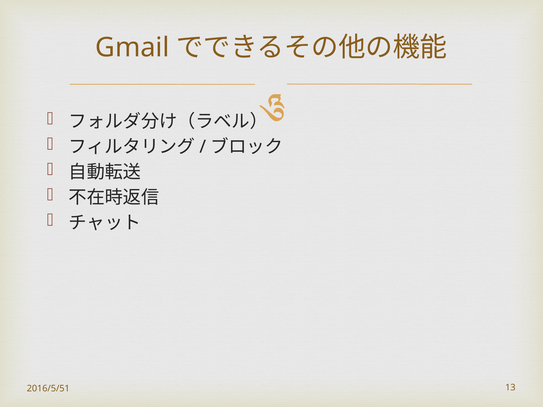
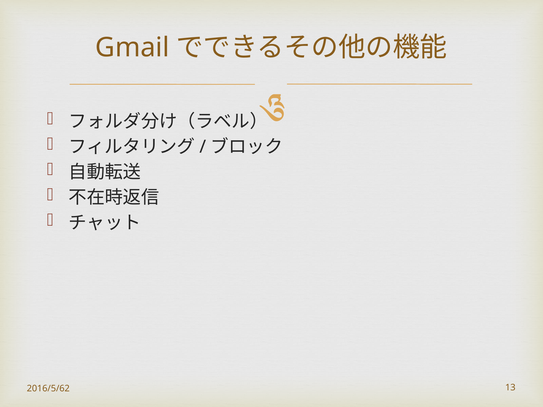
2016/5/51: 2016/5/51 -> 2016/5/62 (48, 389)
